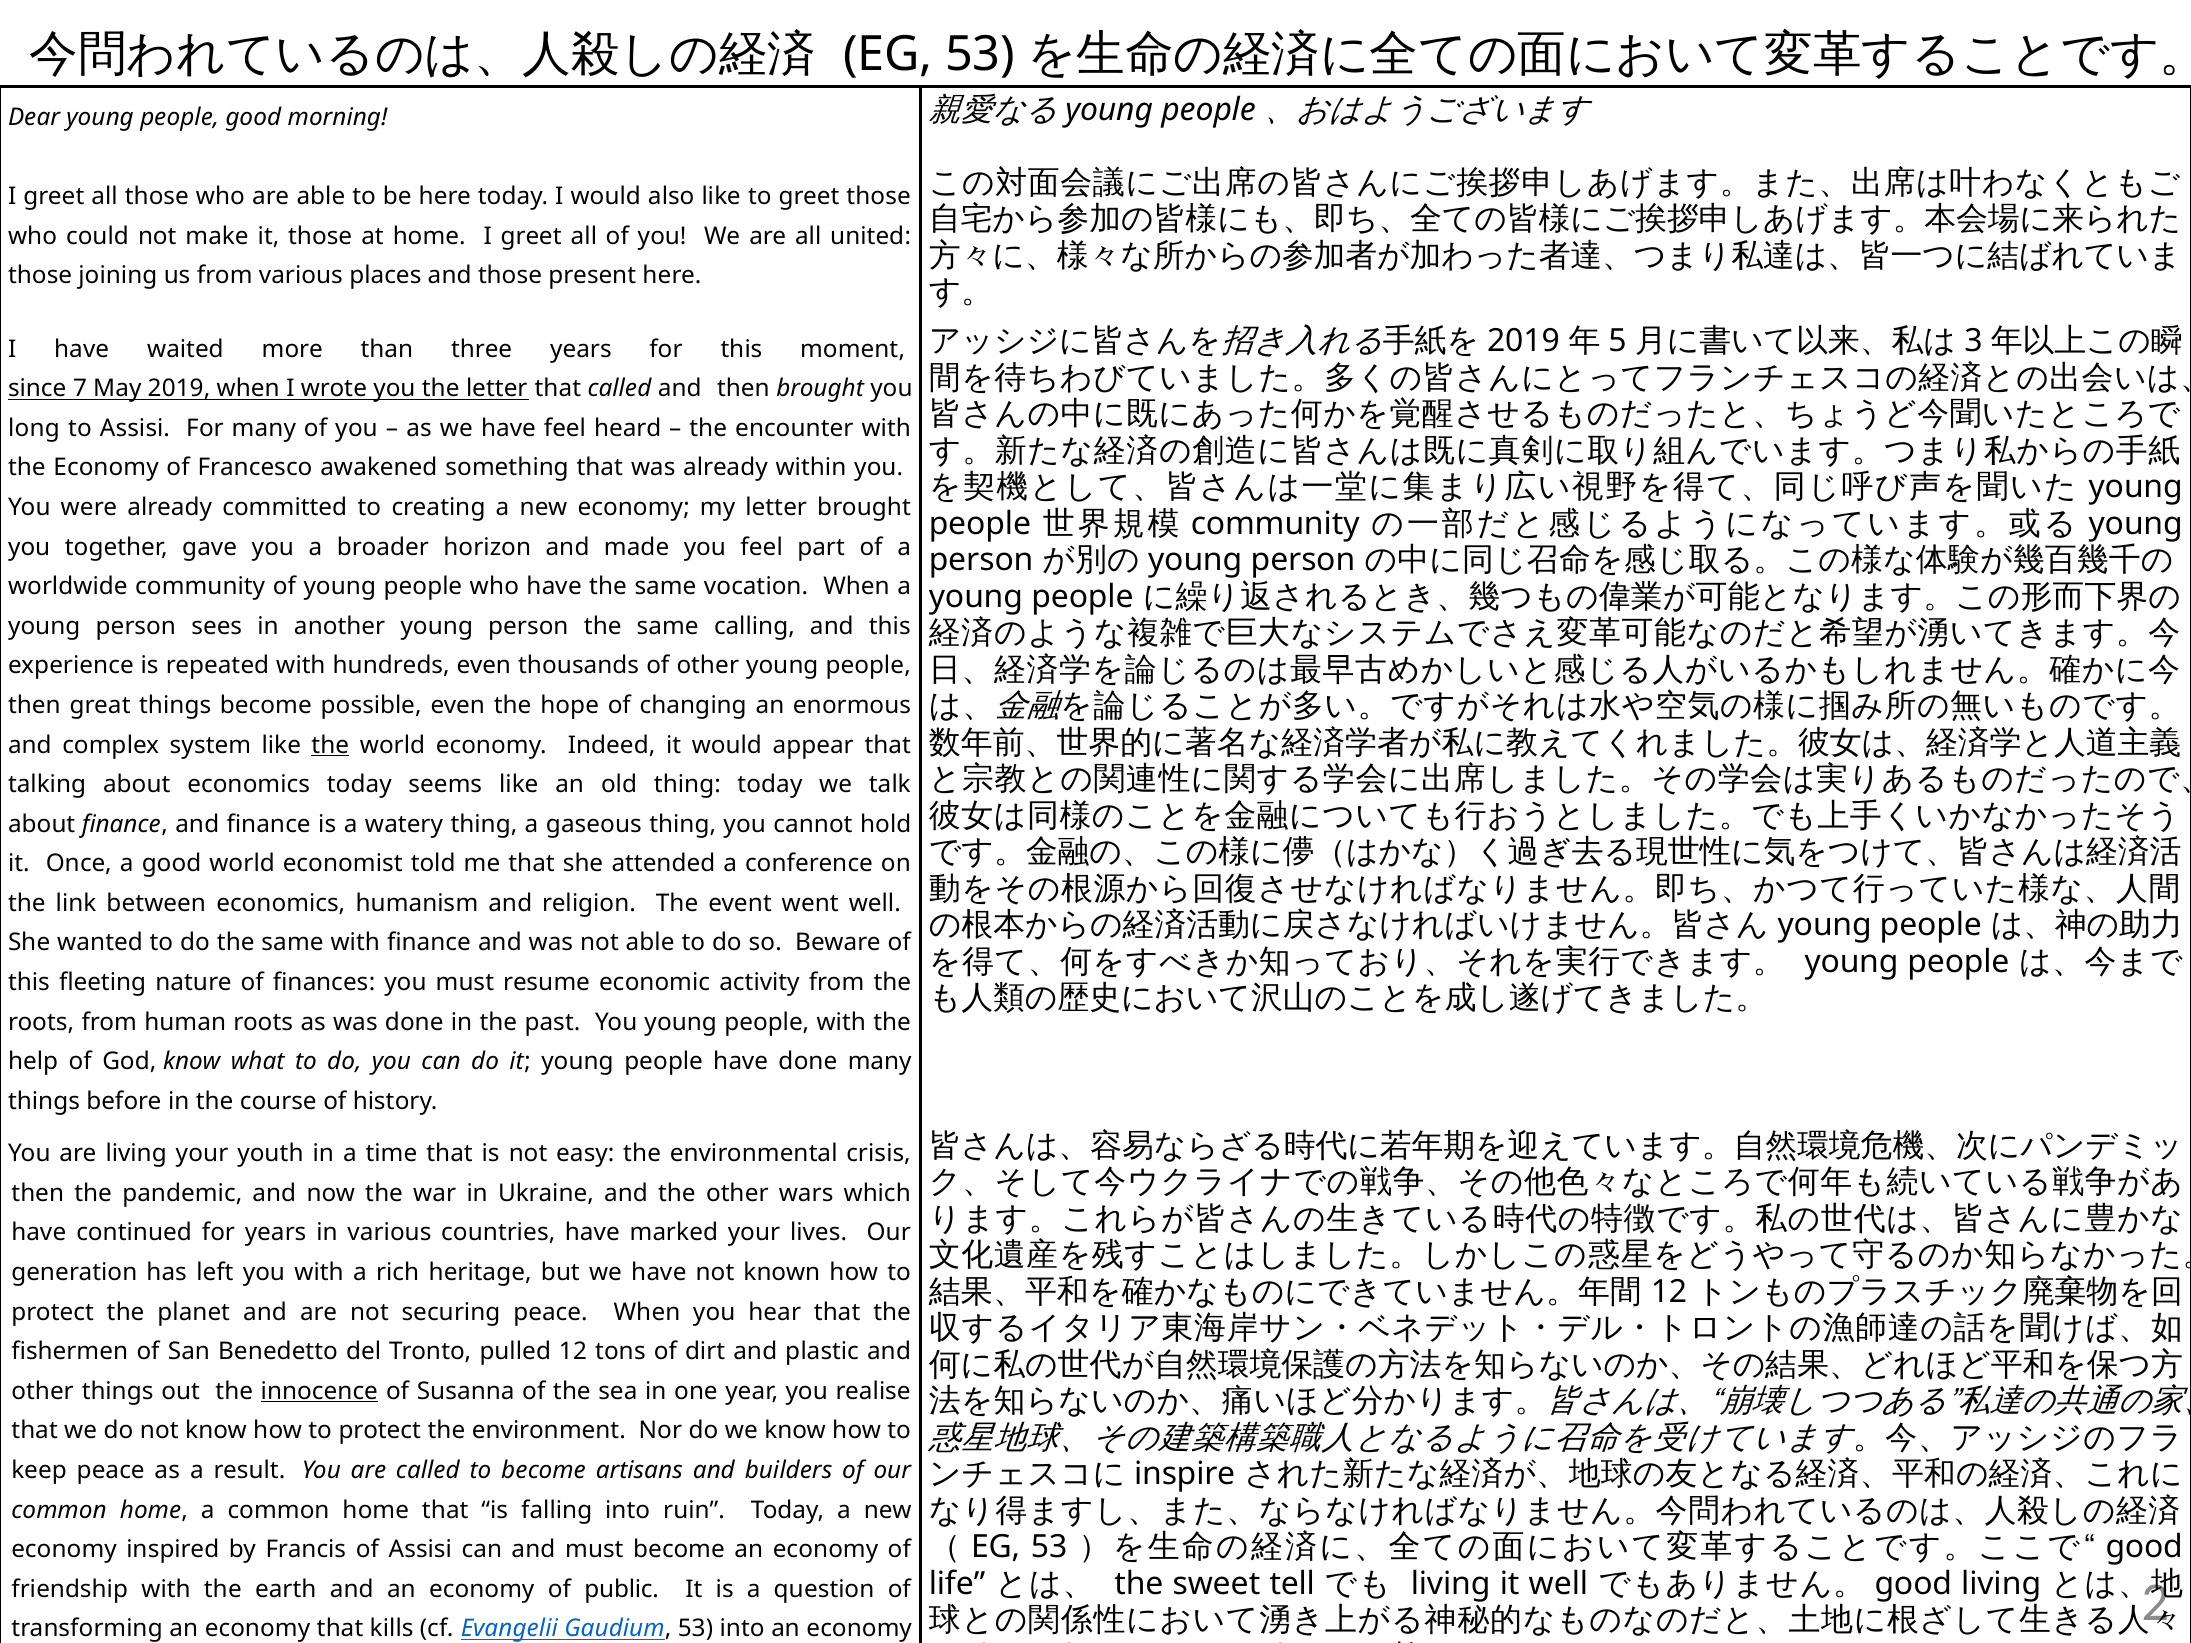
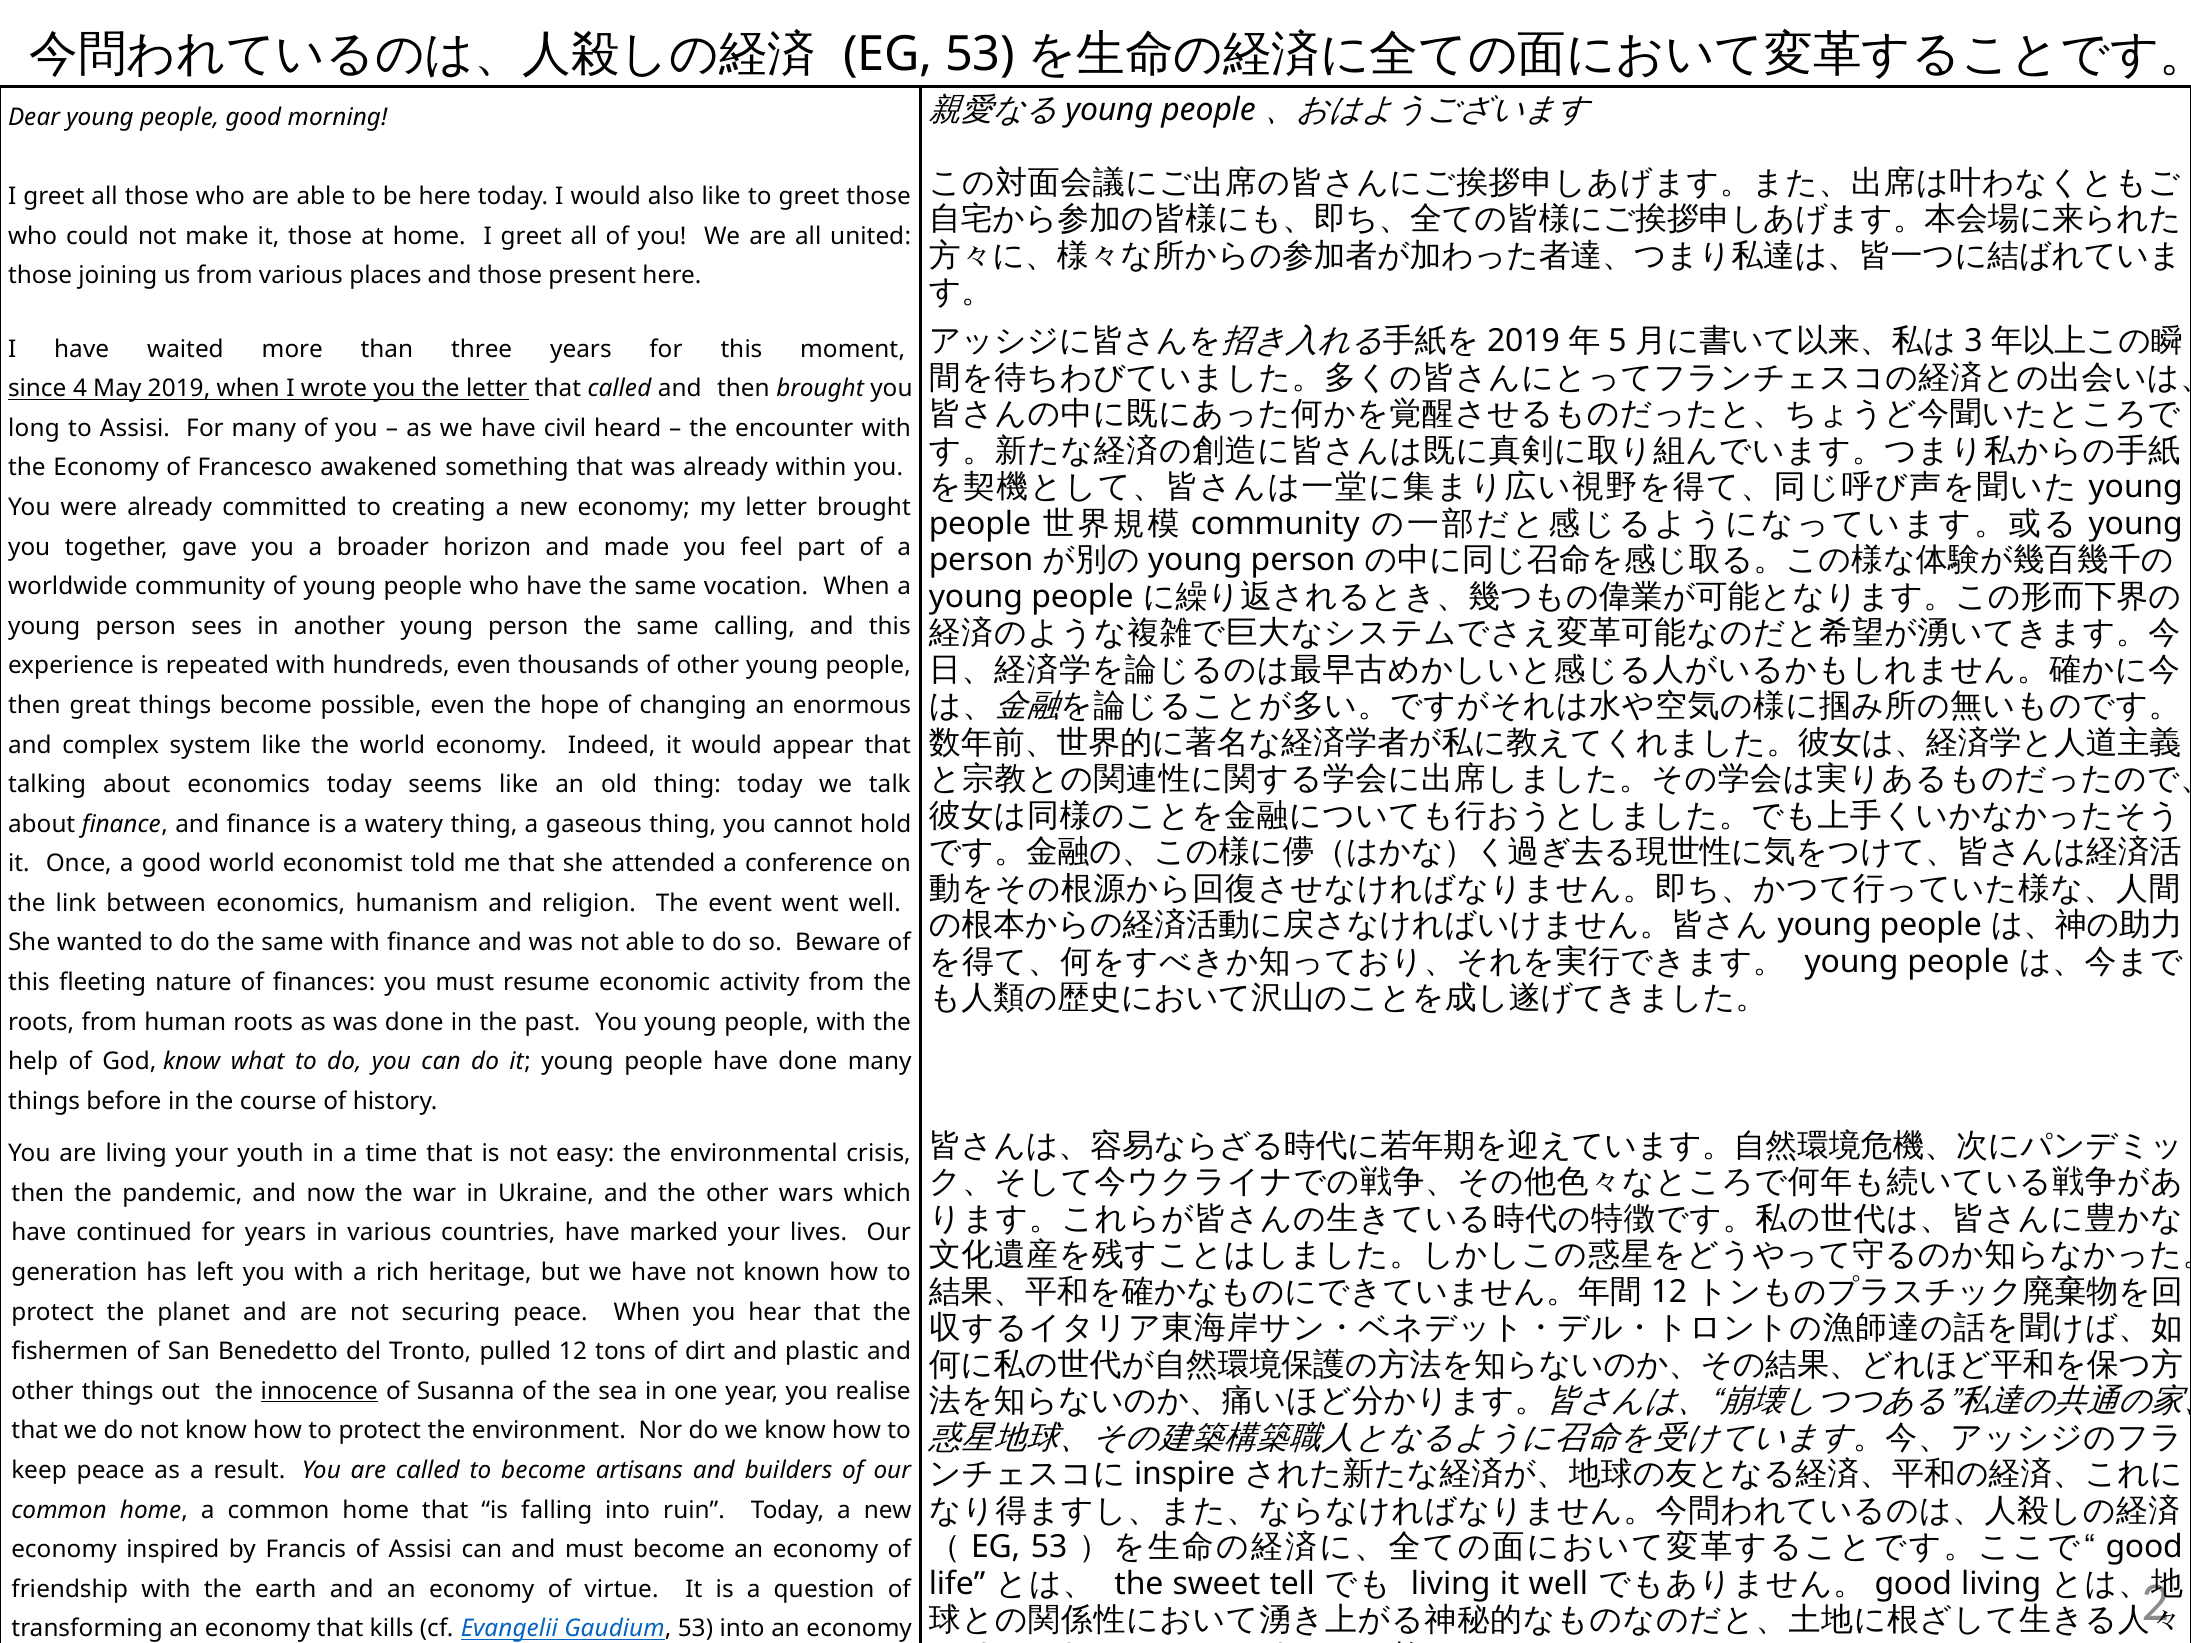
7: 7 -> 4 (80, 389)
have feel: feel -> civil (565, 428)
the underline: present -> none (330, 745)
public: public -> virtue (621, 1589)
